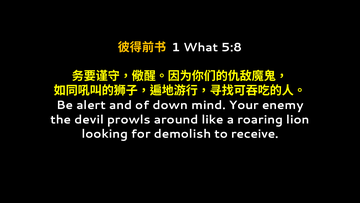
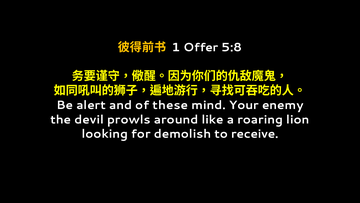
What: What -> Offer (201, 47)
down: down -> these (170, 105)
